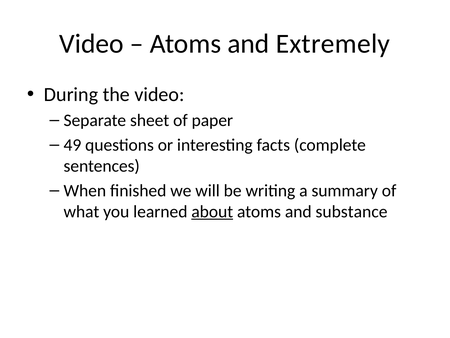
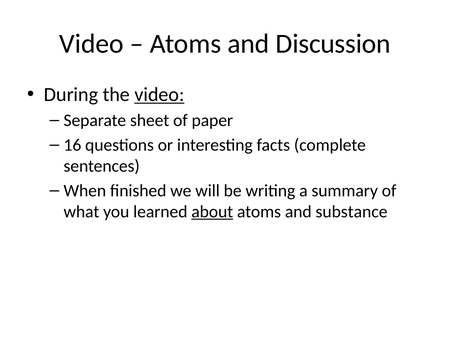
Extremely: Extremely -> Discussion (333, 44)
video underline: none -> present (159, 94)
49: 49 -> 16 (72, 145)
